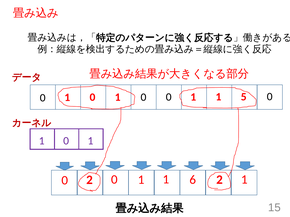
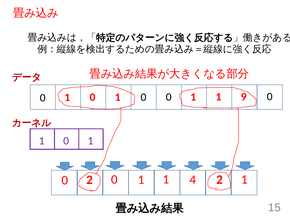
5: 5 -> 9 (244, 97)
6: 6 -> 4 (193, 180)
